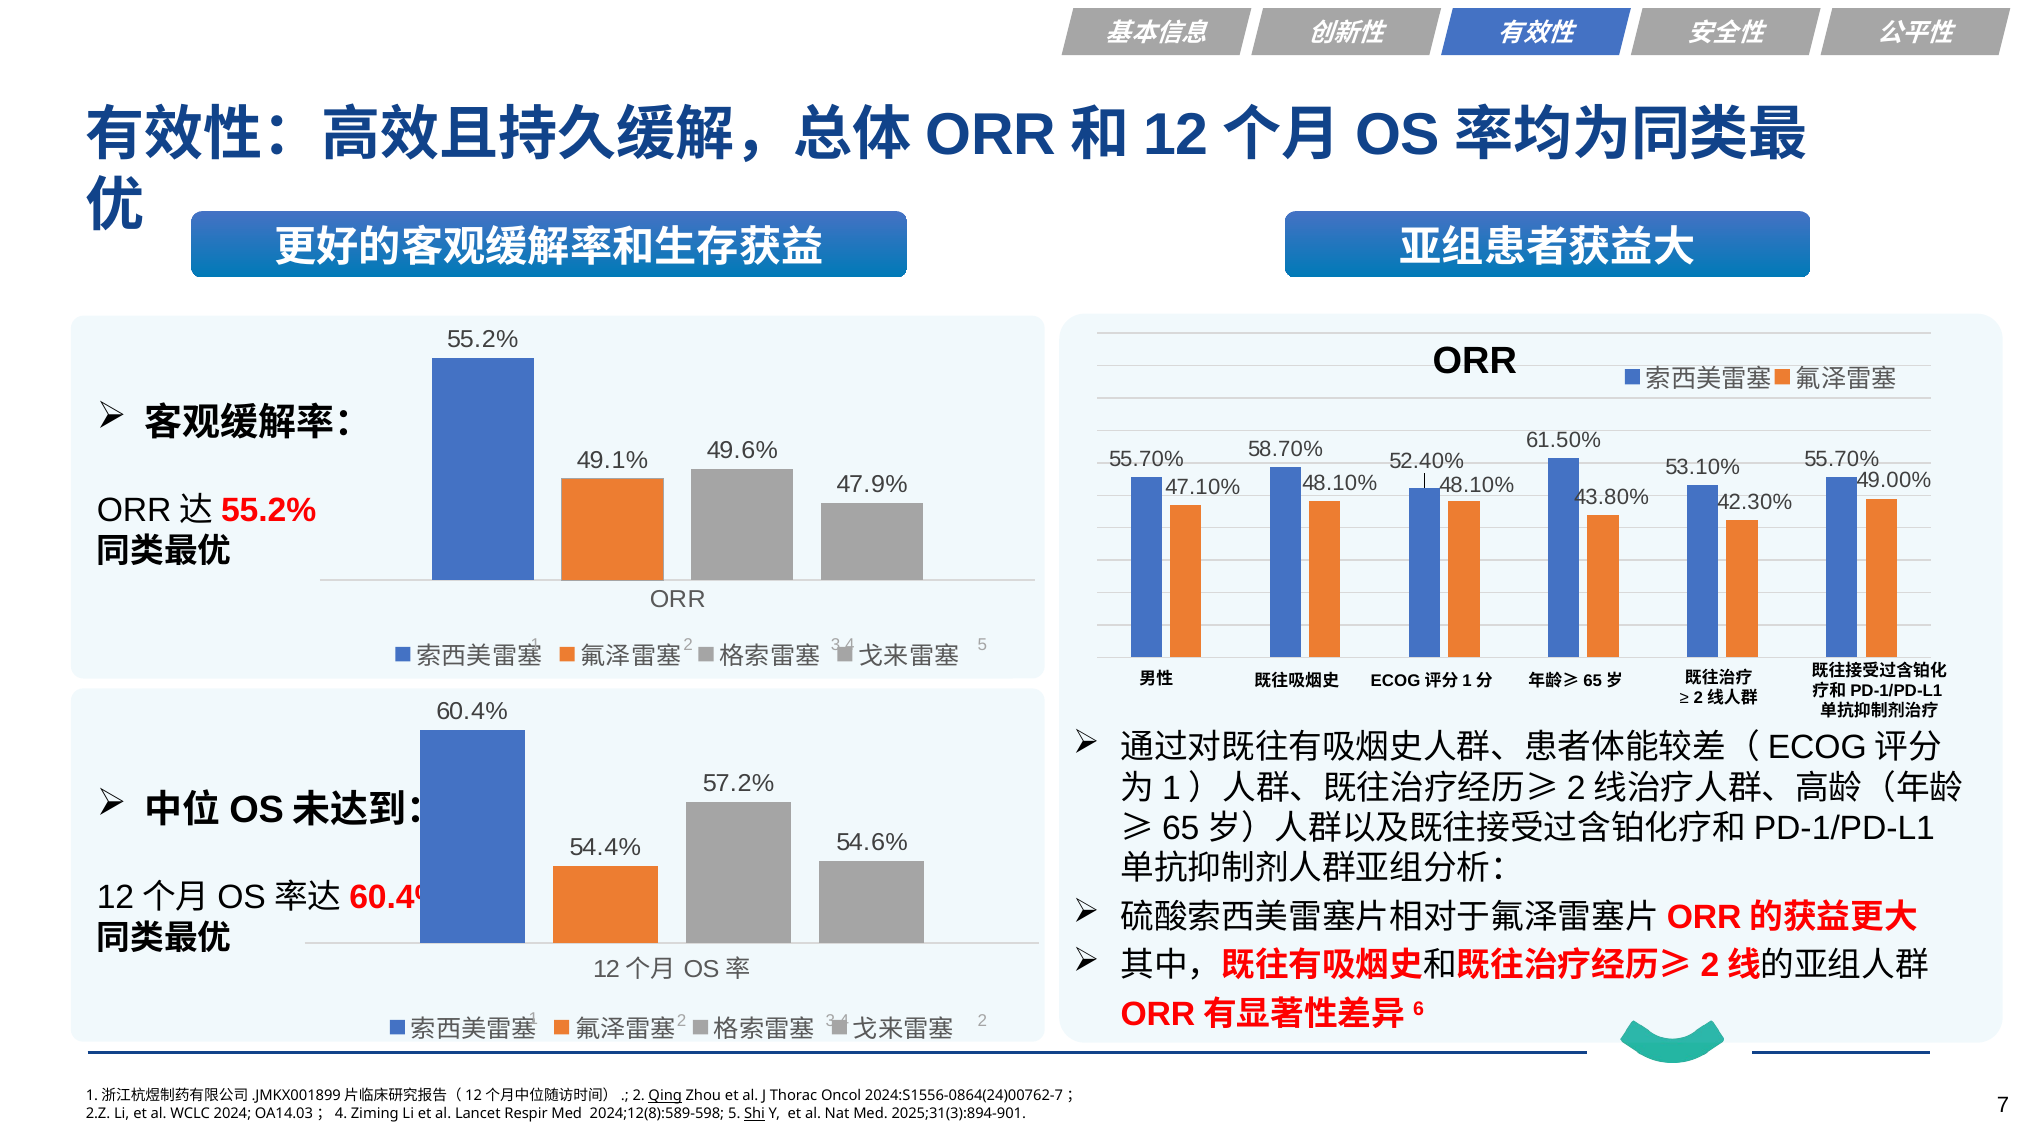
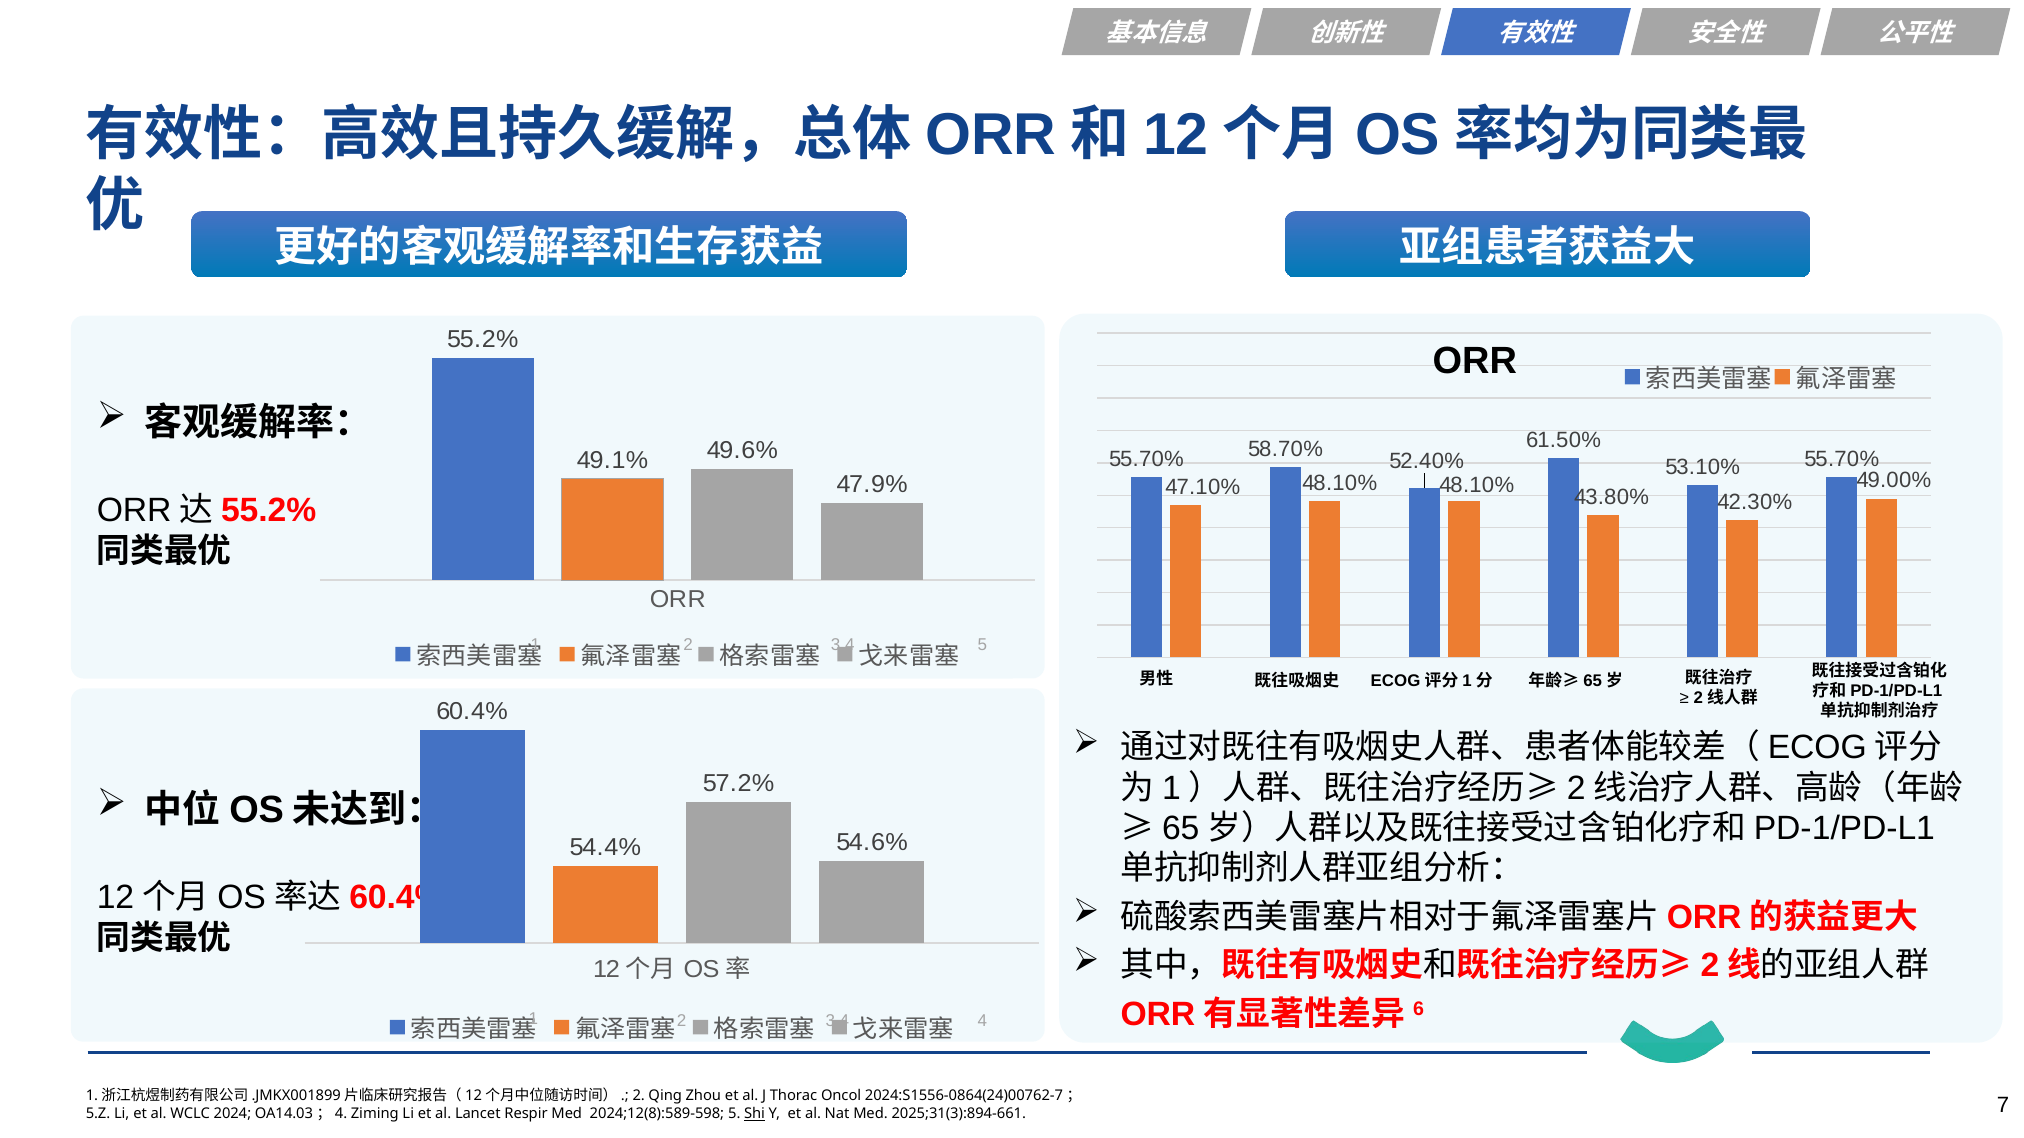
3,4 2: 2 -> 4 (982, 1021)
Qing underline: present -> none (665, 1097)
2.Z: 2.Z -> 5.Z (98, 1114)
2025;31(3):894-901: 2025;31(3):894-901 -> 2025;31(3):894-661 (959, 1114)
